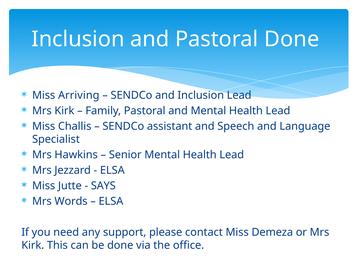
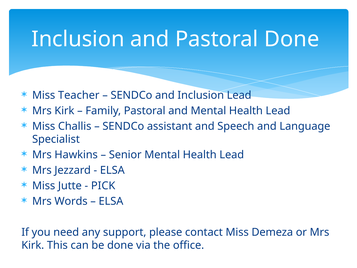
Arriving: Arriving -> Teacher (79, 95)
SAYS: SAYS -> PICK (103, 186)
